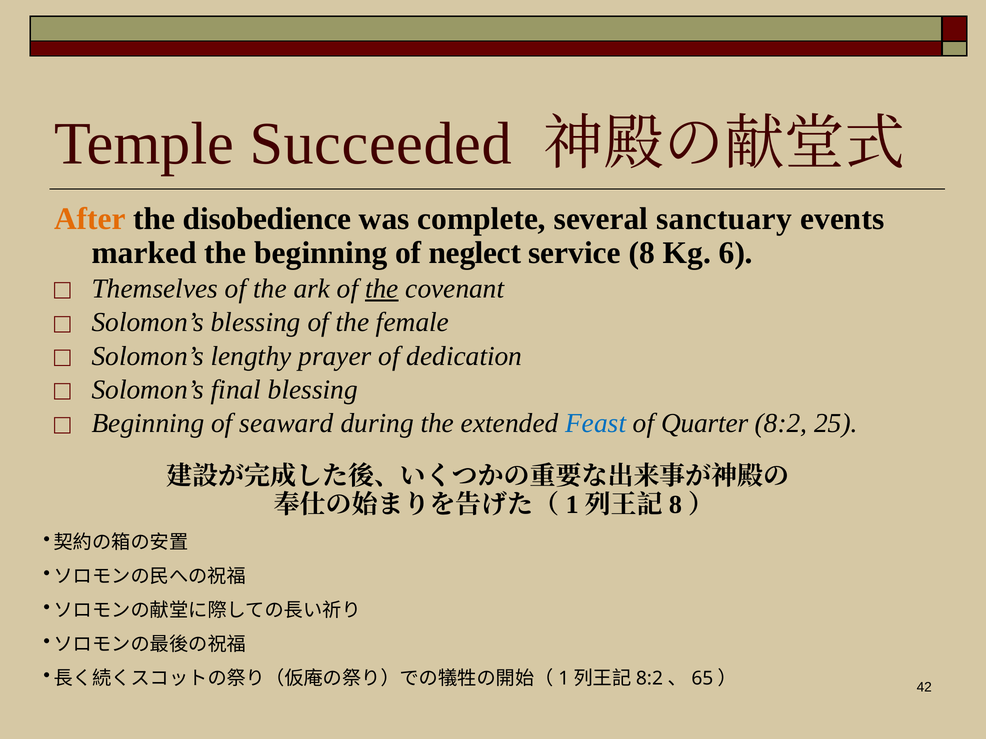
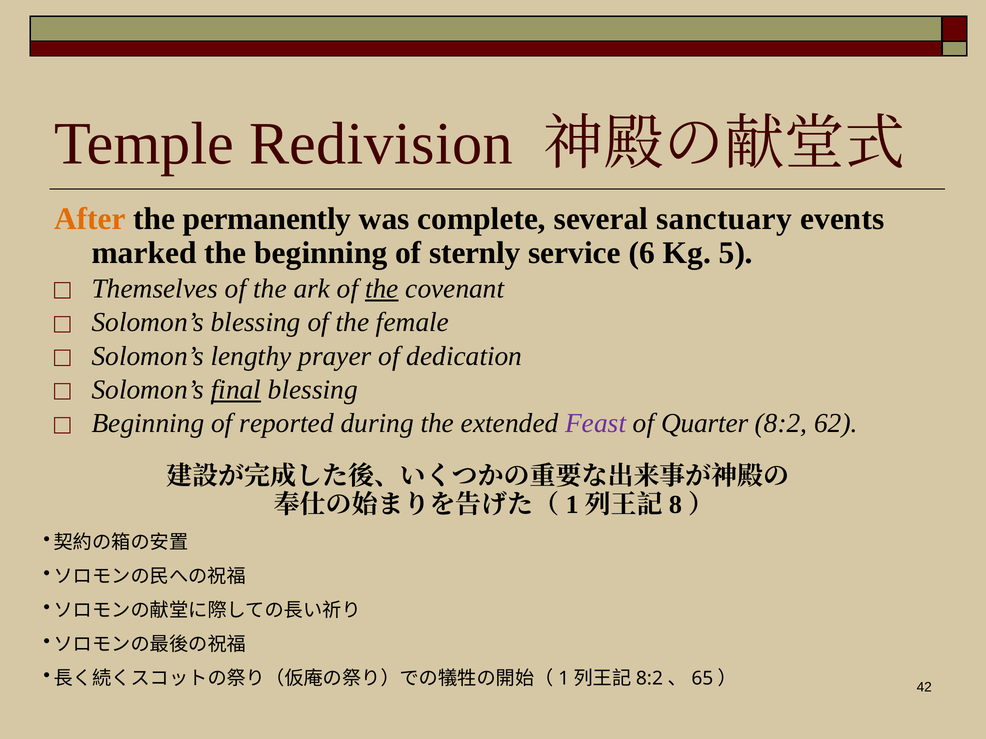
Succeeded: Succeeded -> Redivision (381, 144)
disobedience: disobedience -> permanently (267, 219)
neglect: neglect -> sternly (475, 253)
8: 8 -> 6 (642, 253)
6: 6 -> 5 (736, 253)
final underline: none -> present (236, 390)
seaward: seaward -> reported (287, 424)
Feast colour: blue -> purple (596, 424)
25: 25 -> 62 (836, 424)
